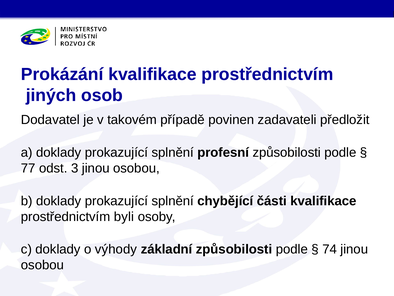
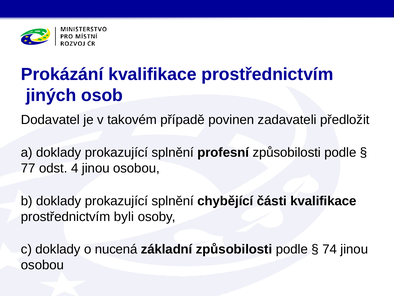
3: 3 -> 4 (75, 168)
výhody: výhody -> nucená (116, 249)
